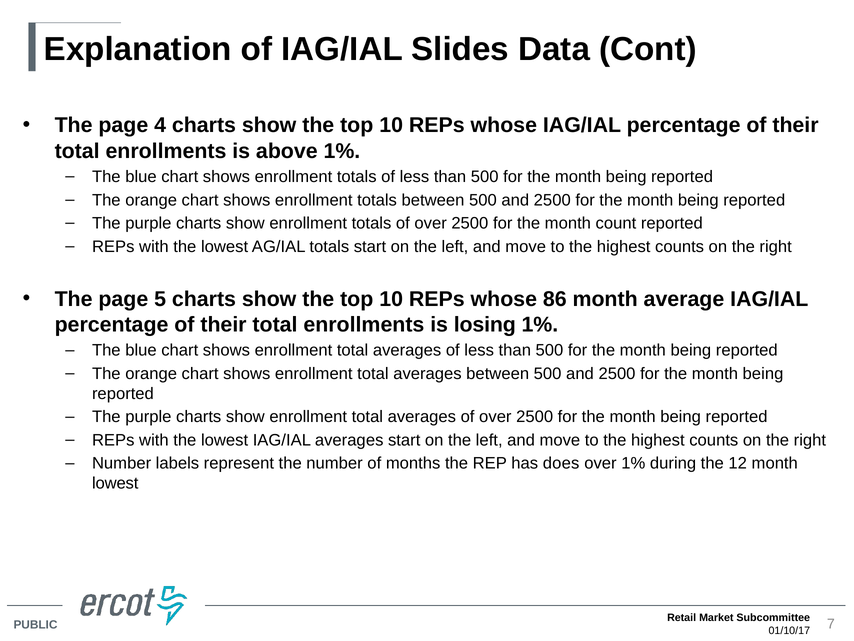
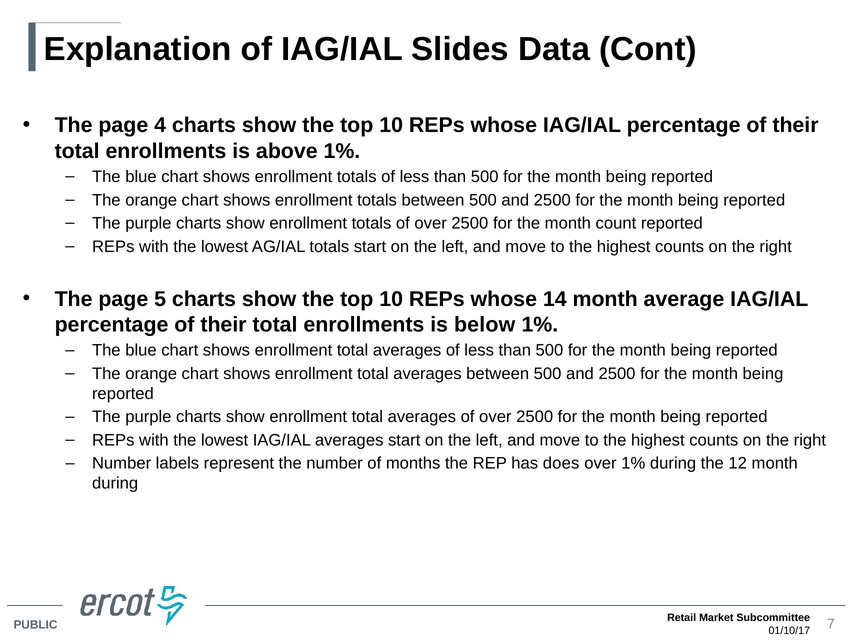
86: 86 -> 14 (555, 299)
losing: losing -> below (485, 324)
lowest: lowest -> during (115, 483)
